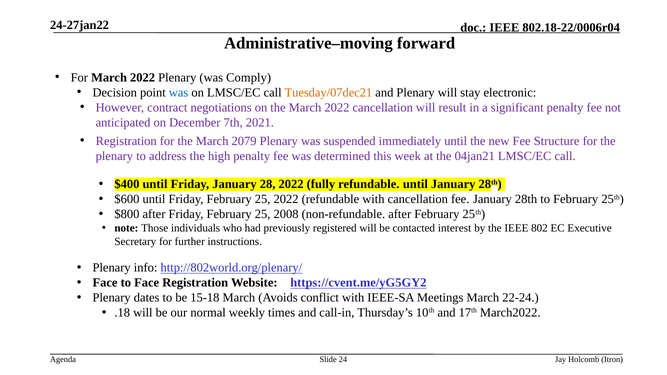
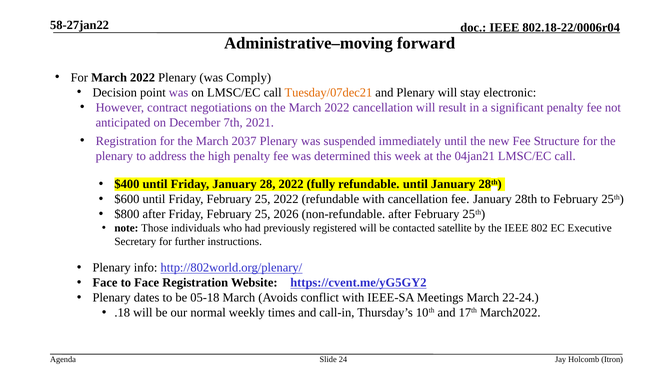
24-27jan22: 24-27jan22 -> 58-27jan22 (80, 25)
was colour: blue -> purple (179, 93)
2079: 2079 -> 2037 (244, 141)
2008: 2008 -> 2026 (286, 214)
interest: interest -> satellite (455, 228)
15-18: 15-18 -> 05-18 (205, 298)
